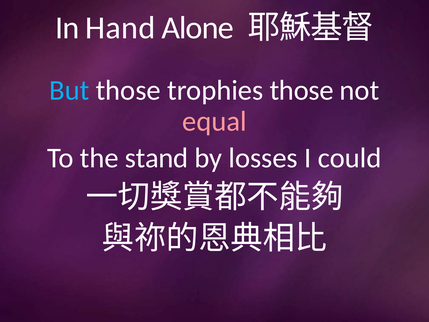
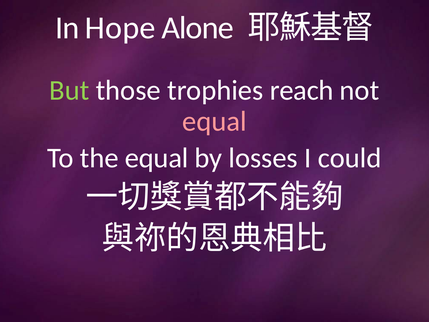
Hand: Hand -> Hope (120, 28)
But colour: light blue -> light green (69, 90)
trophies those: those -> reach (302, 90)
the stand: stand -> equal (157, 158)
